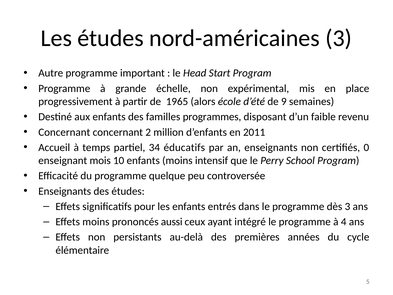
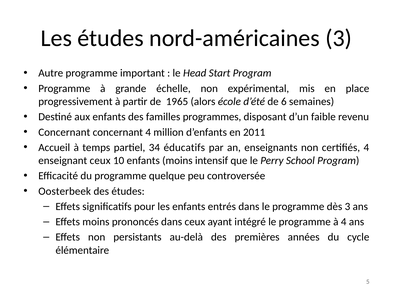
9: 9 -> 6 (284, 101)
concernant 2: 2 -> 4 (148, 132)
certifiés 0: 0 -> 4 (366, 147)
enseignant mois: mois -> ceux (100, 160)
Enseignants: Enseignants -> Oosterbeek (65, 191)
prononcés aussi: aussi -> dans (172, 222)
